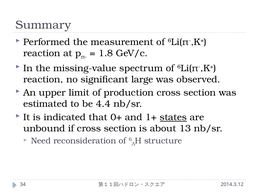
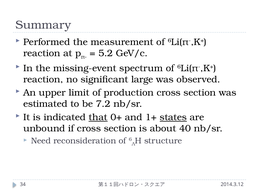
1.8: 1.8 -> 5.2 (106, 53)
missing-value: missing-value -> missing-event (85, 68)
4.4: 4.4 -> 7.2 (103, 104)
that underline: none -> present (98, 117)
13: 13 -> 40 (185, 129)
